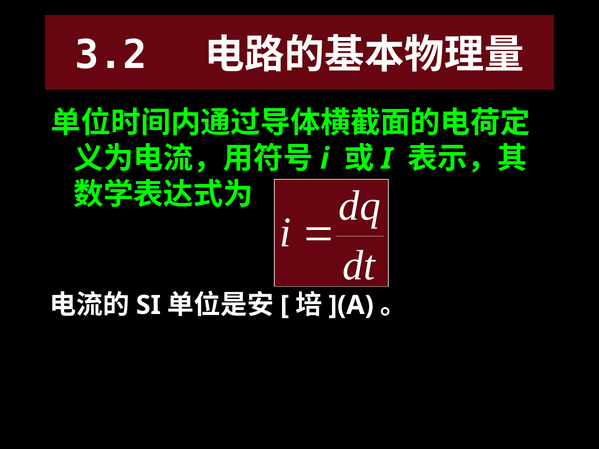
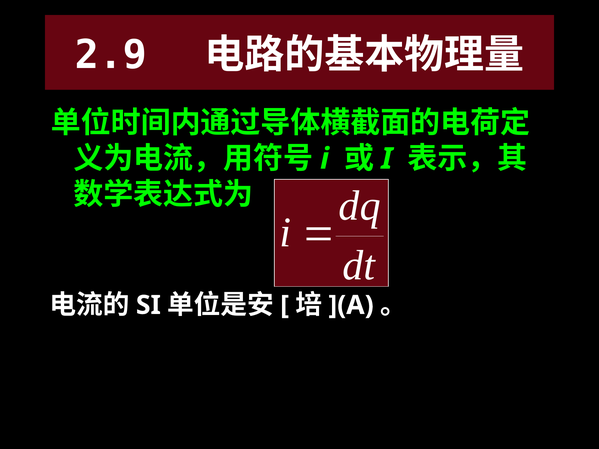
3.2: 3.2 -> 2.9 (111, 55)
